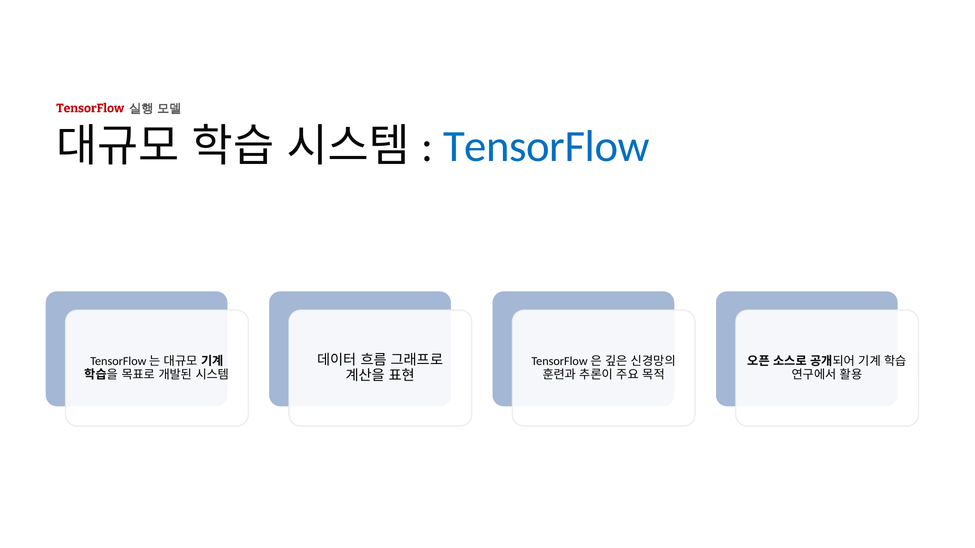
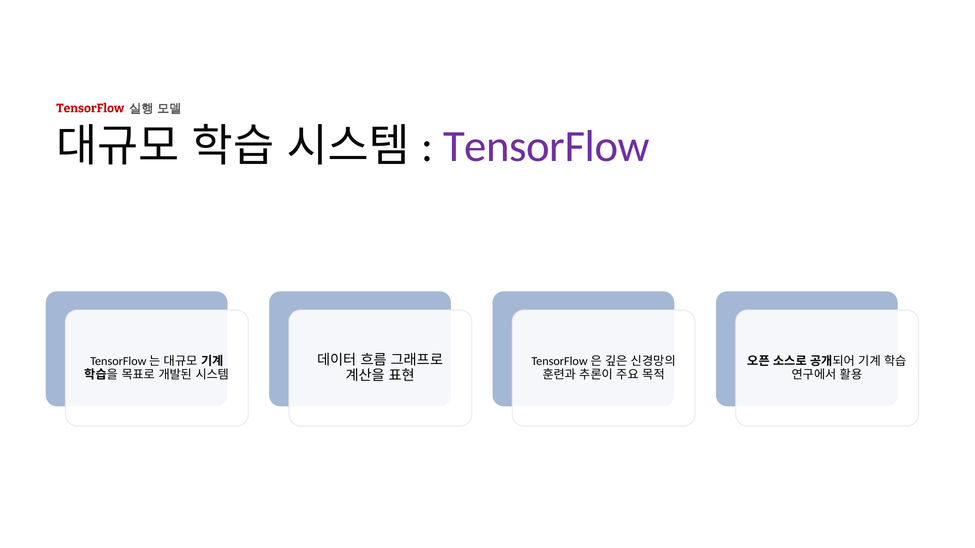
TensorFlow colour: blue -> purple (546, 146)
